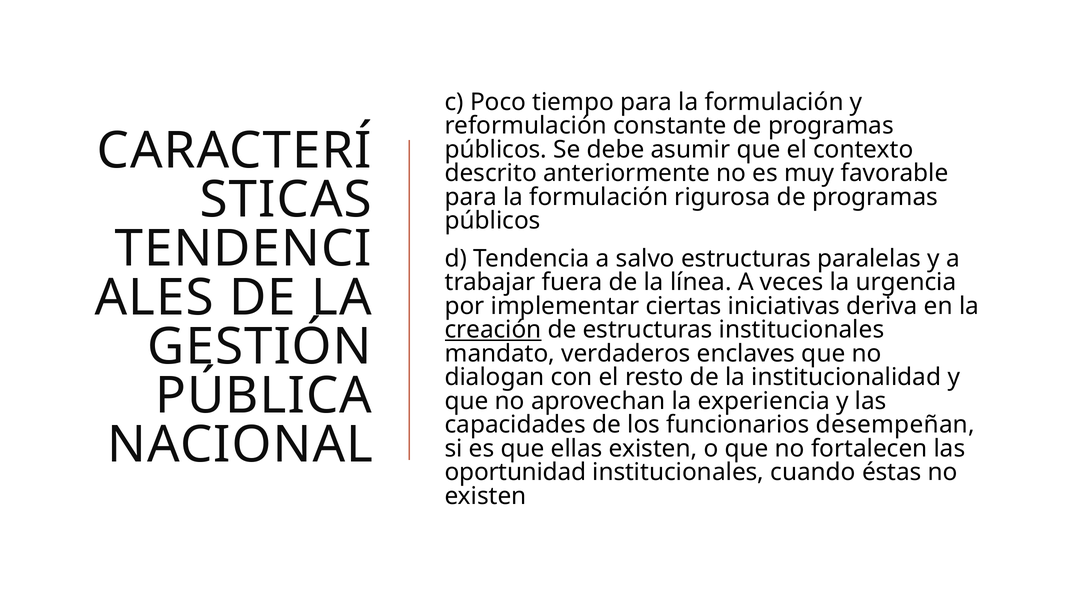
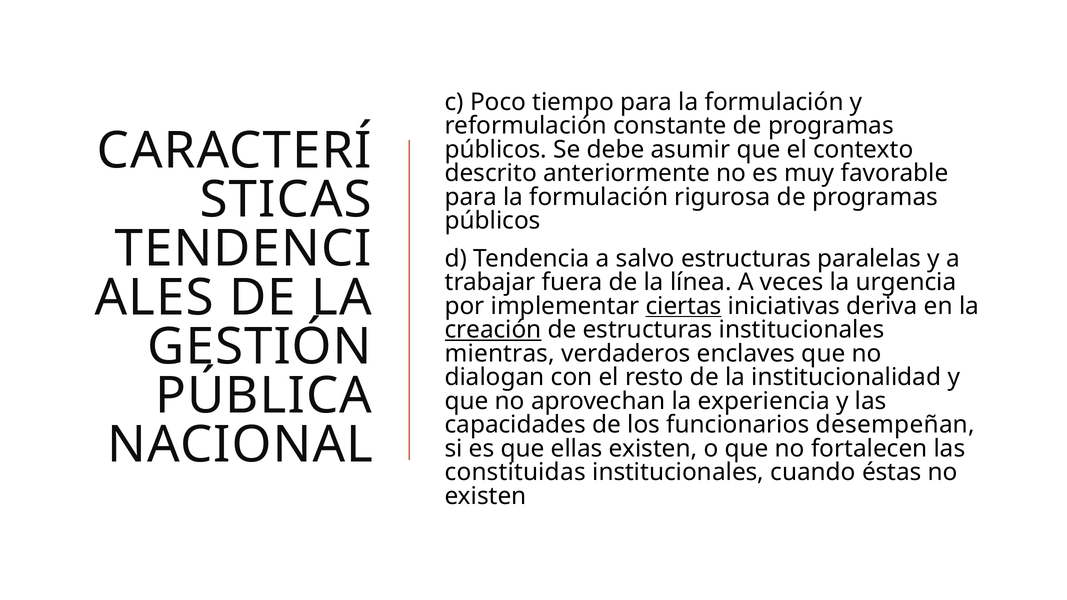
ciertas underline: none -> present (684, 306)
mandato: mandato -> mientras (500, 354)
oportunidad: oportunidad -> constituidas (515, 472)
